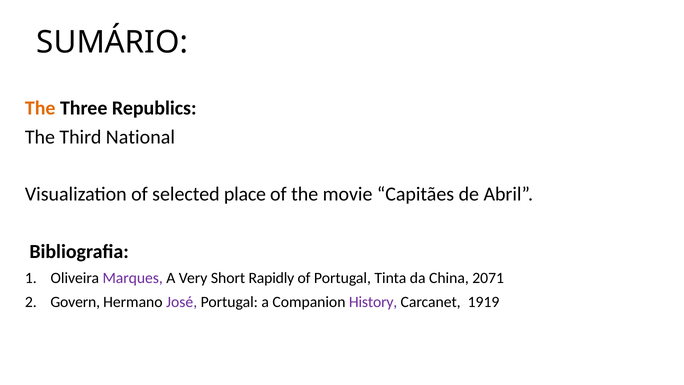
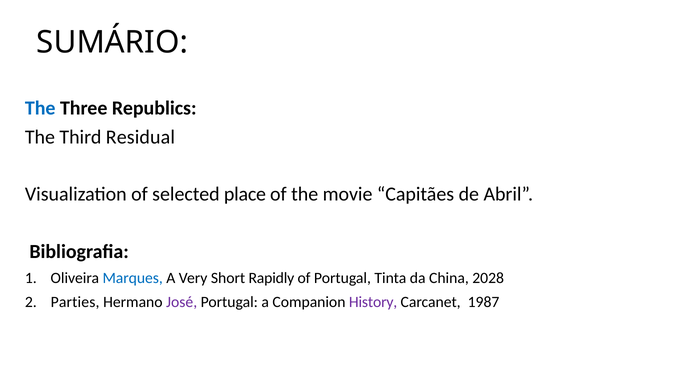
The colour: orange -> blue (40, 108)
National: National -> Residual (140, 137)
Marques colour: purple -> blue (133, 278)
2071: 2071 -> 2028 (488, 278)
Govern: Govern -> Parties (75, 302)
1919: 1919 -> 1987 (484, 302)
